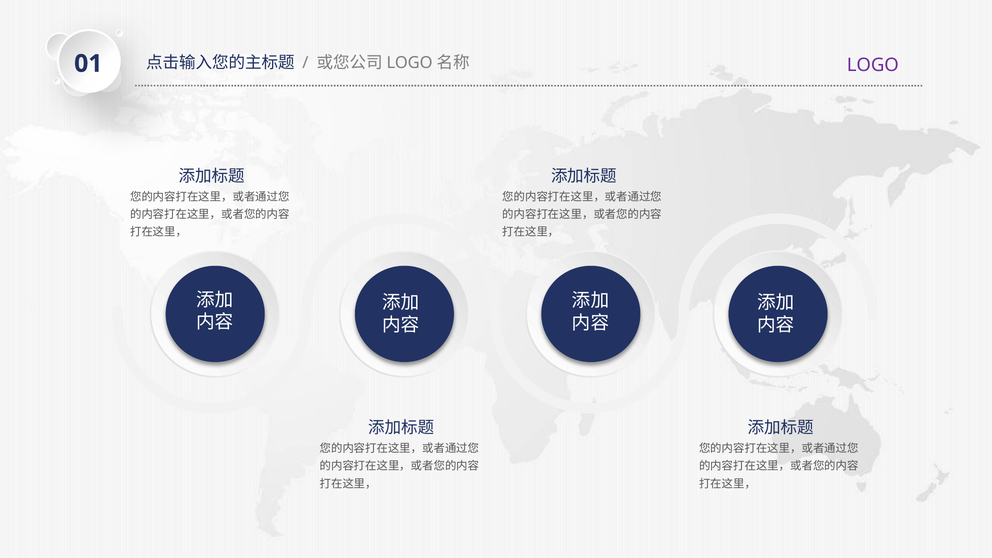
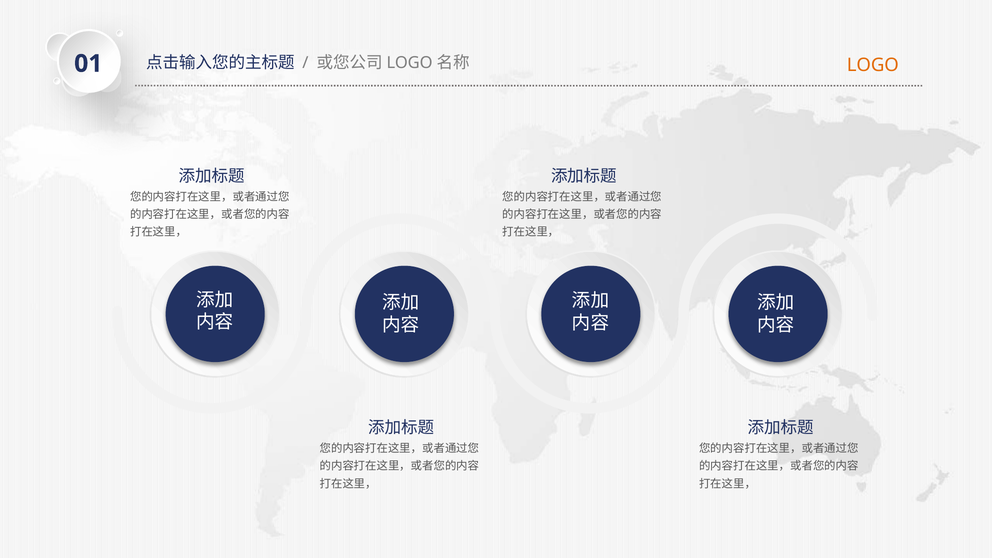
LOGO colour: purple -> orange (873, 65)
